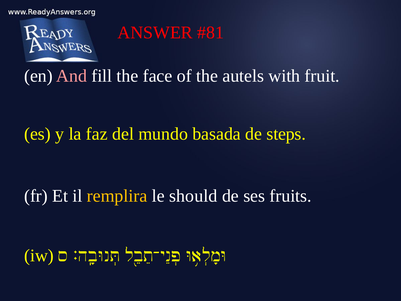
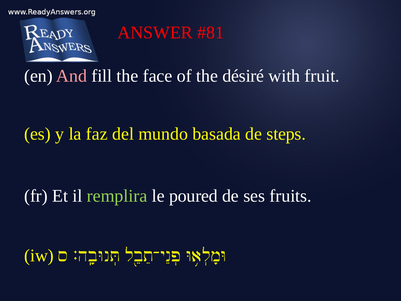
autels: autels -> désiré (243, 76)
remplira colour: yellow -> light green (117, 196)
should: should -> poured (193, 196)
